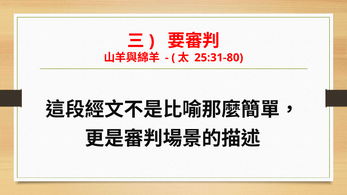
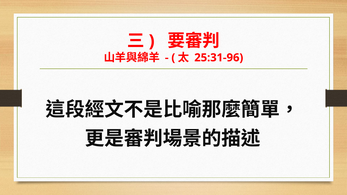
25:31-80: 25:31-80 -> 25:31-96 (219, 58)
